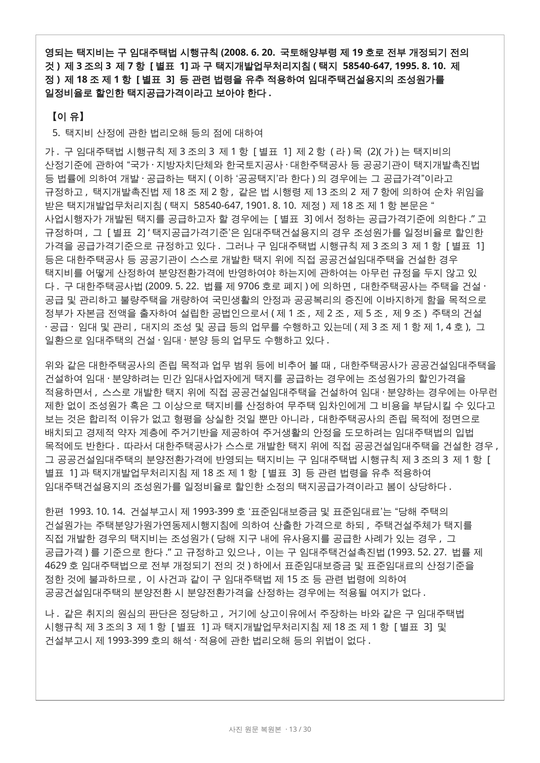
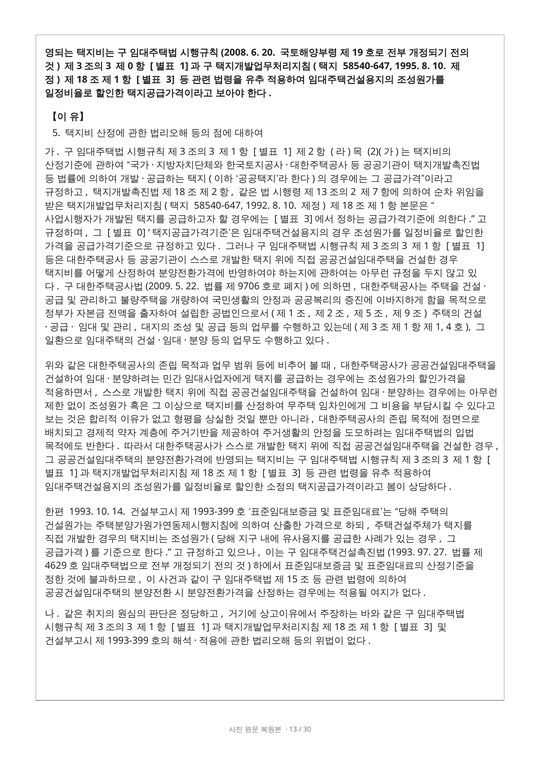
7: 7 -> 0 (130, 66)
1901: 1901 -> 1992 (258, 206)
2: 2 -> 0 (141, 233)
52: 52 -> 97 (424, 553)
